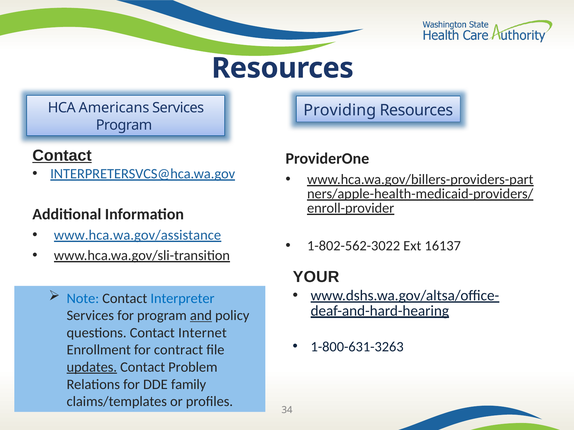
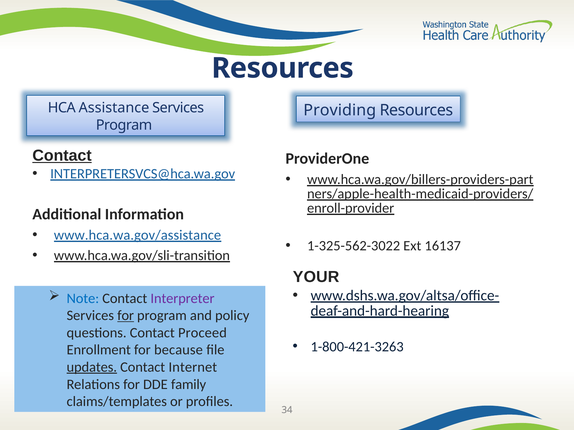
Americans: Americans -> Assistance (114, 108)
1-802-562-3022: 1-802-562-3022 -> 1-325-562-3022 (354, 246)
Interpreter colour: blue -> purple (183, 299)
for underline: none -> present (126, 316)
and underline: present -> none (201, 316)
Internet: Internet -> Proceed (202, 333)
1-800-631-3263: 1-800-631-3263 -> 1-800-421-3263 (357, 347)
contract: contract -> because (178, 350)
Problem: Problem -> Internet (193, 368)
